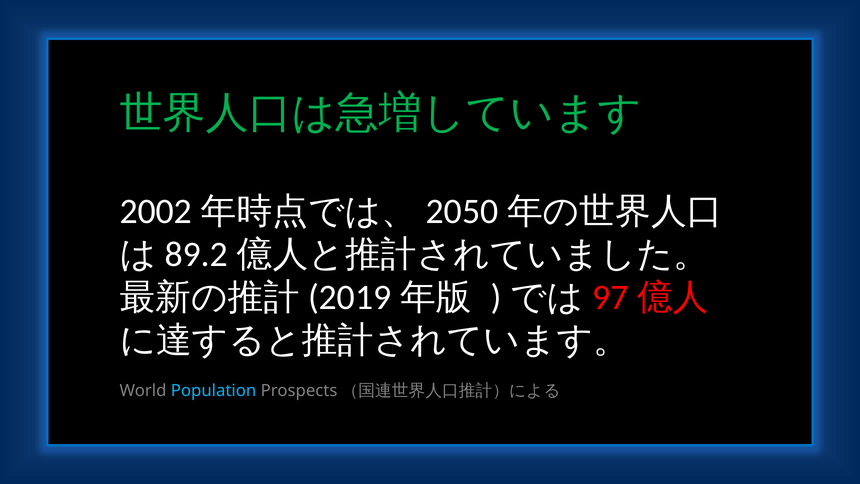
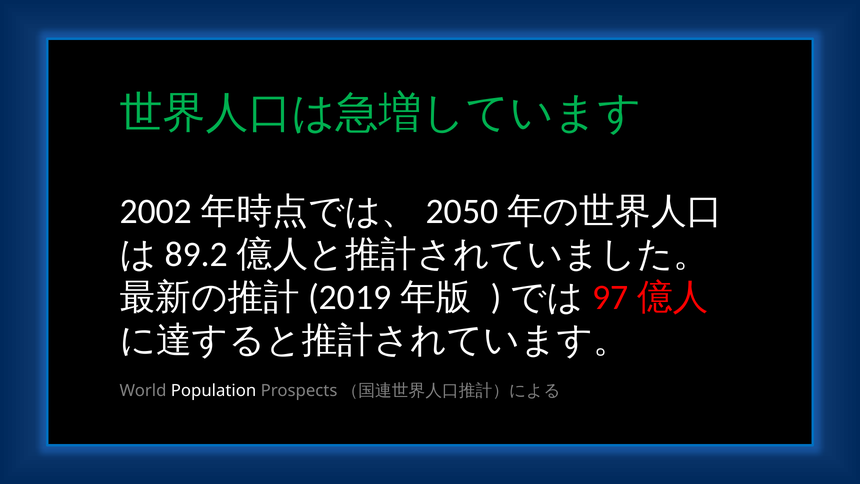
Population colour: light blue -> white (214, 391)
